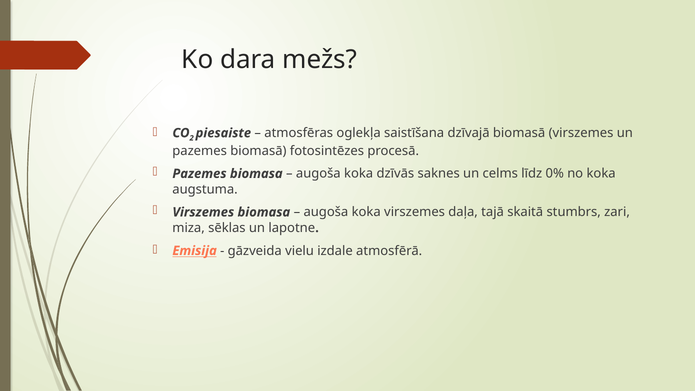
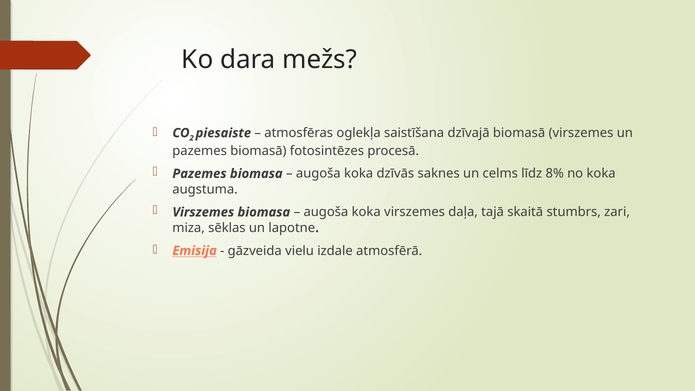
0%: 0% -> 8% (555, 174)
